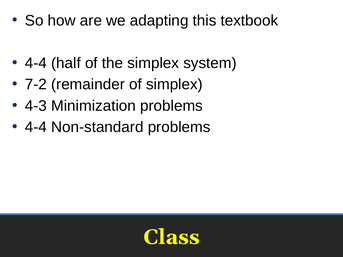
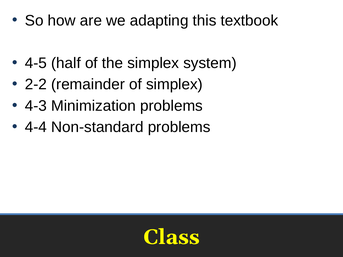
4-4: 4-4 -> 4-5 (36, 63)
7-2: 7-2 -> 2-2 (36, 85)
